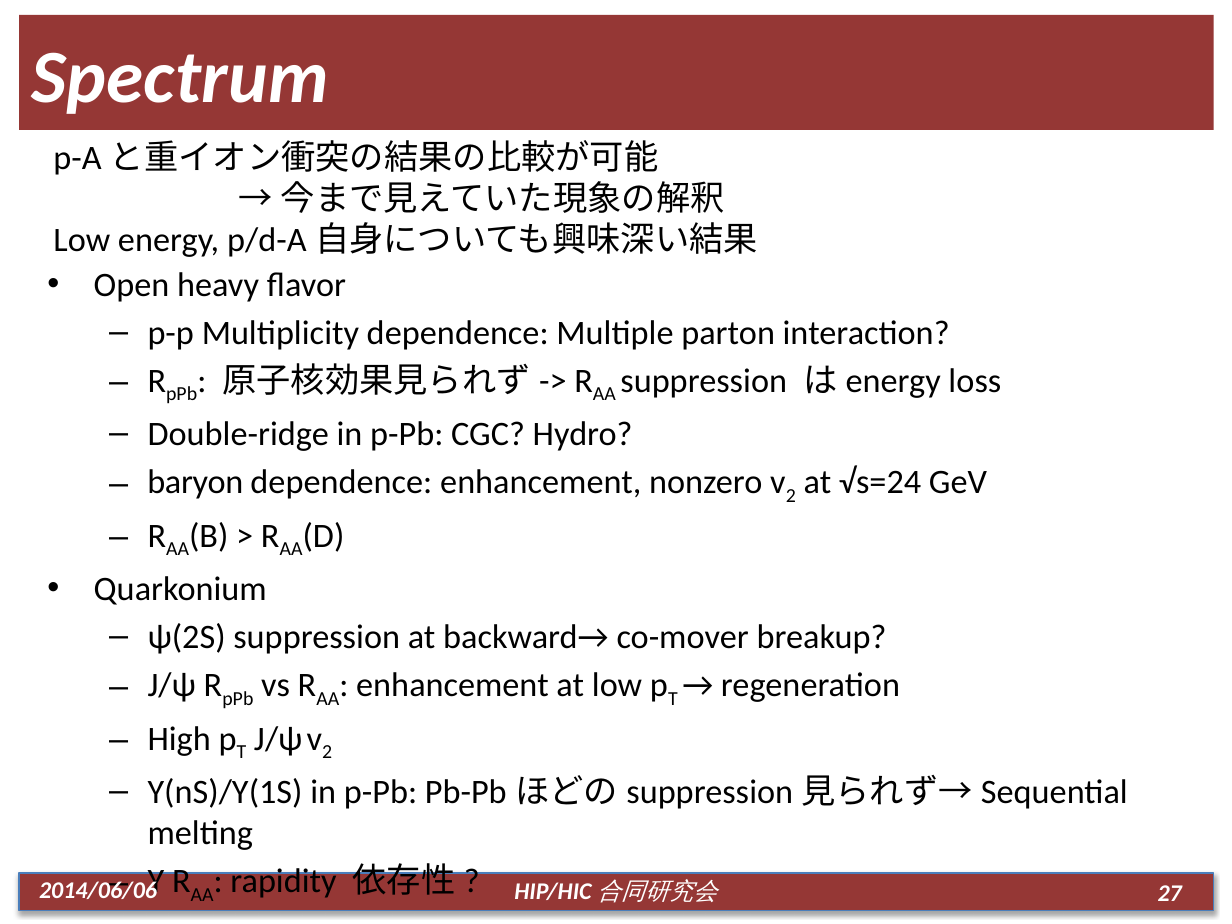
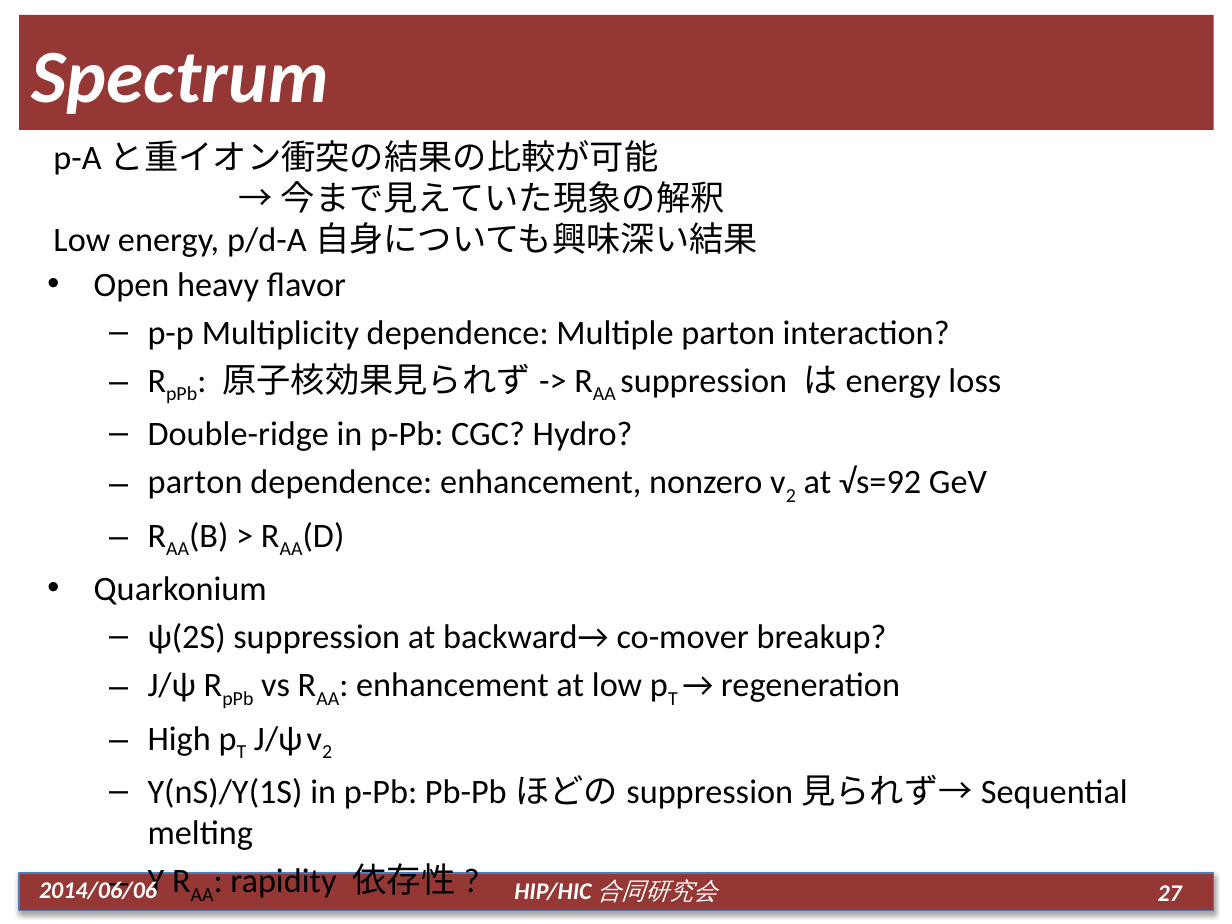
baryon: baryon -> parton (195, 482)
√s=24: √s=24 -> √s=92 (880, 482)
